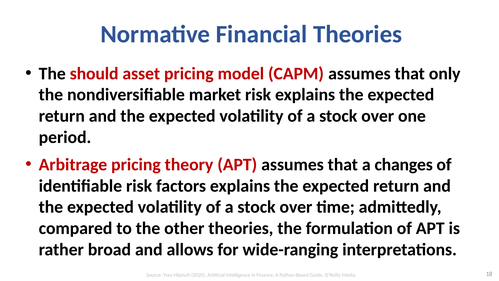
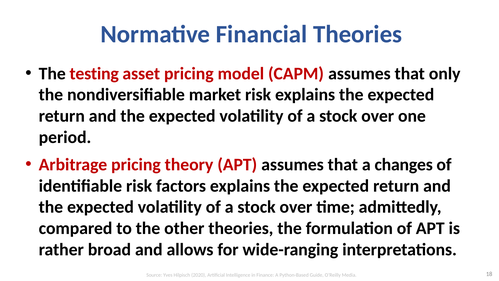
should: should -> testing (94, 73)
